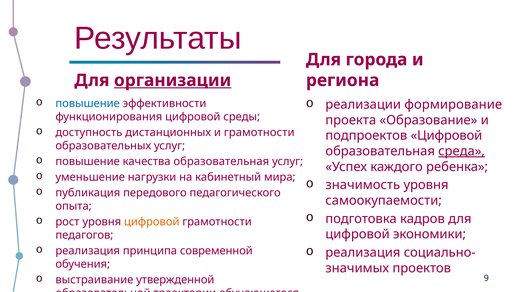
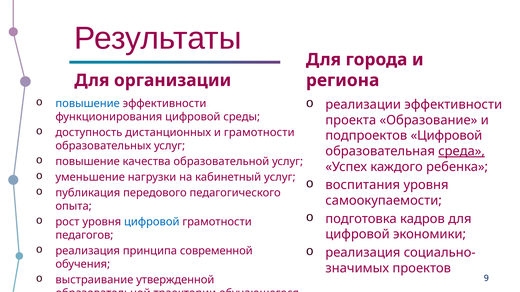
организации underline: present -> none (173, 80)
реализации формирование: формирование -> эффективности (453, 105)
качества образовательная: образовательная -> образовательной (221, 162)
кабинетный мира: мира -> услуг (280, 177)
значимость: значимость -> воспитания (363, 185)
цифровой colour: orange -> blue (152, 222)
